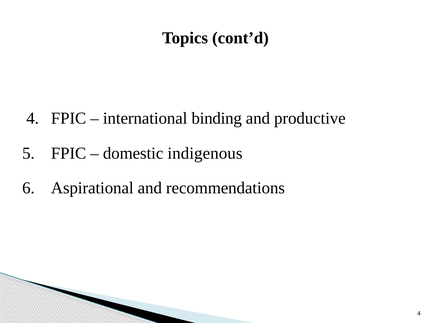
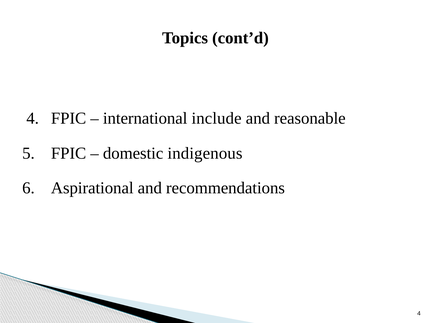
binding: binding -> include (217, 118)
productive: productive -> reasonable (310, 118)
